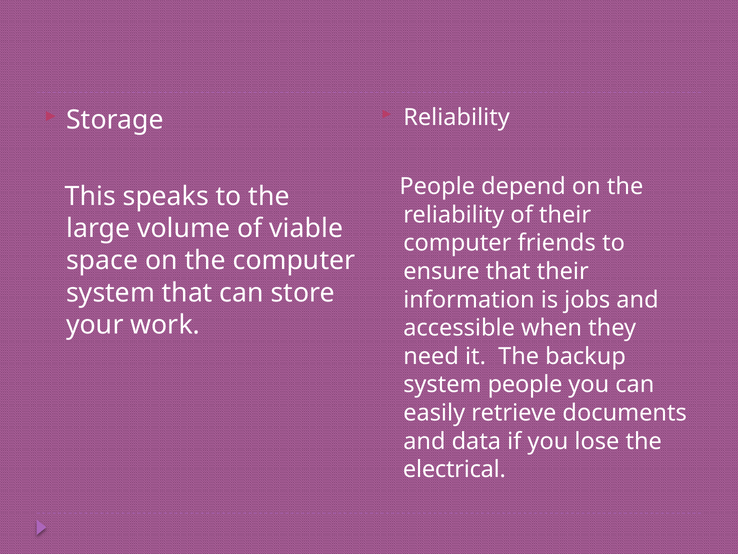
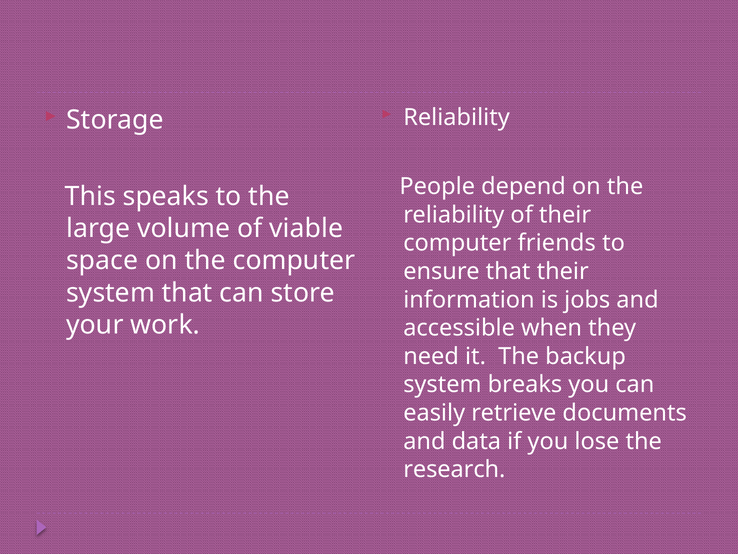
system people: people -> breaks (525, 384)
electrical: electrical -> research (454, 469)
